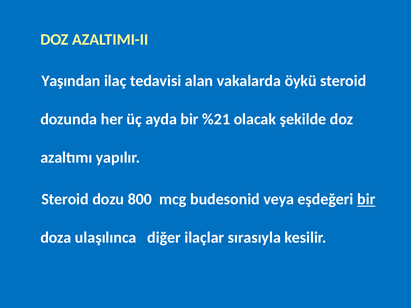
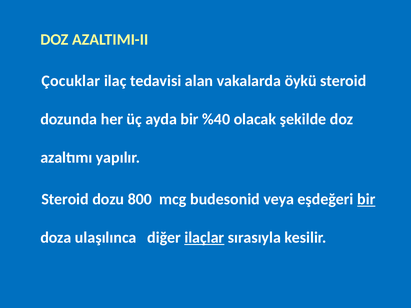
Yaşından: Yaşından -> Çocuklar (71, 81)
%21: %21 -> %40 (216, 119)
ilaçlar underline: none -> present (204, 238)
